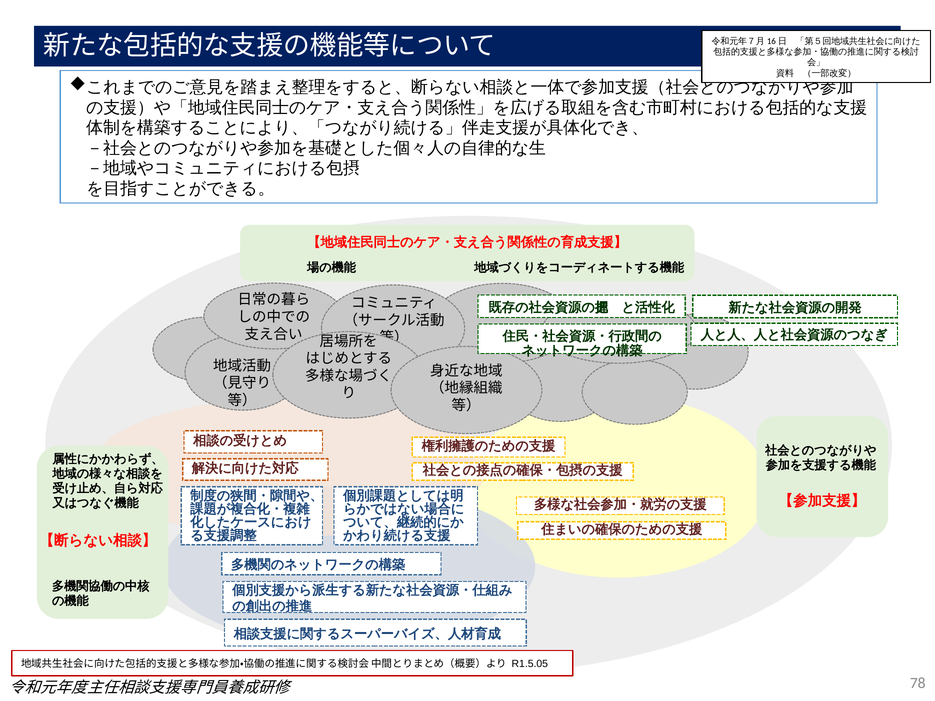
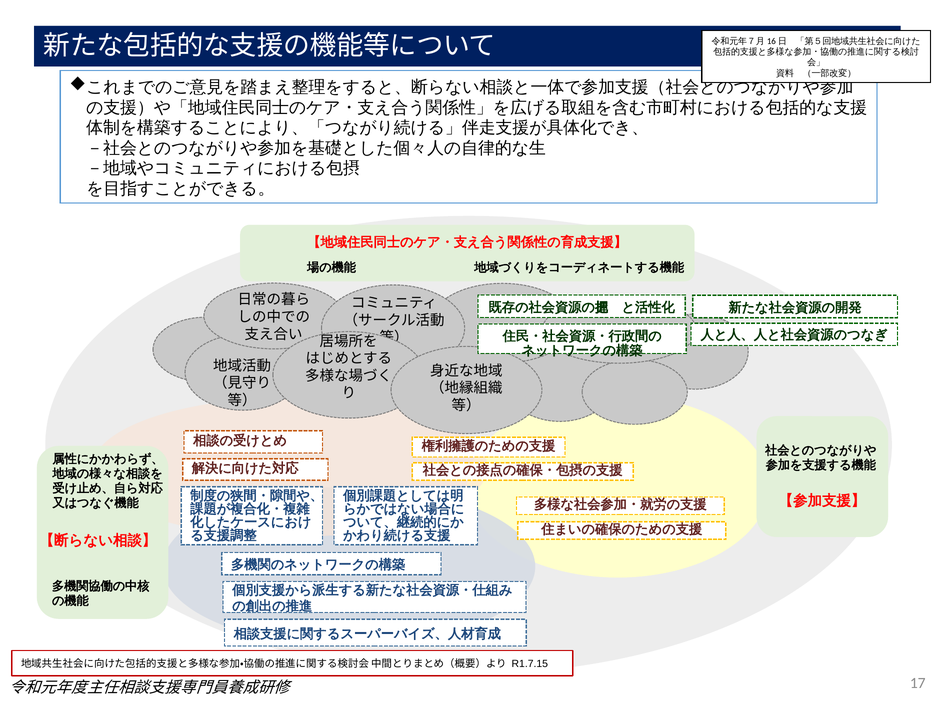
R1.5.05: R1.5.05 -> R1.7.15 (530, 664)
78: 78 -> 17 (918, 683)
